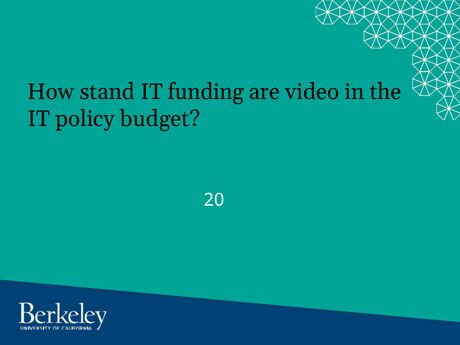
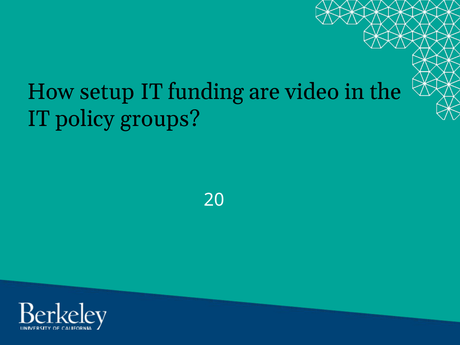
stand: stand -> setup (107, 92)
budget: budget -> groups (160, 119)
